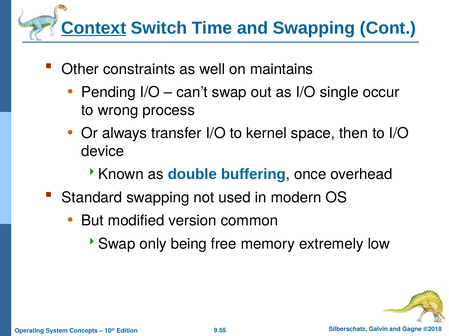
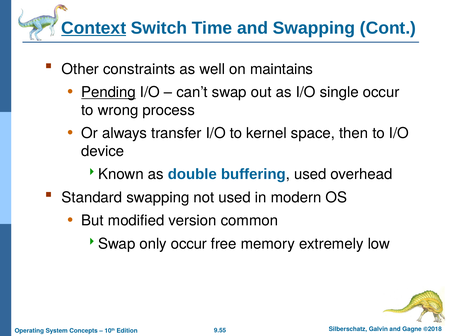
Pending underline: none -> present (109, 92)
buffering once: once -> used (310, 175)
only being: being -> occur (189, 244)
